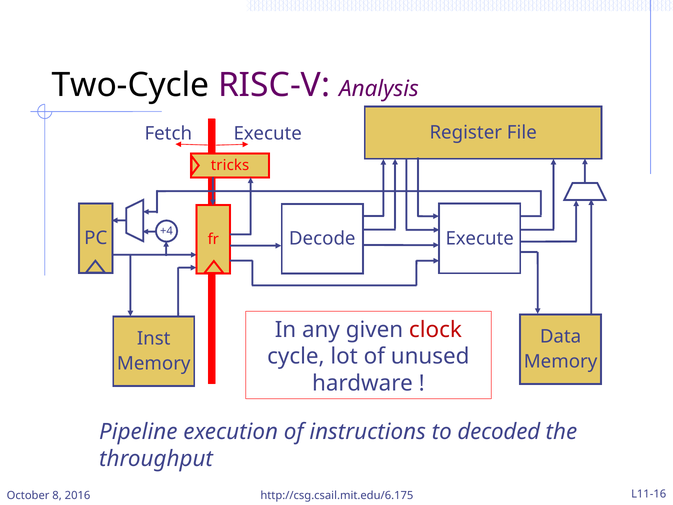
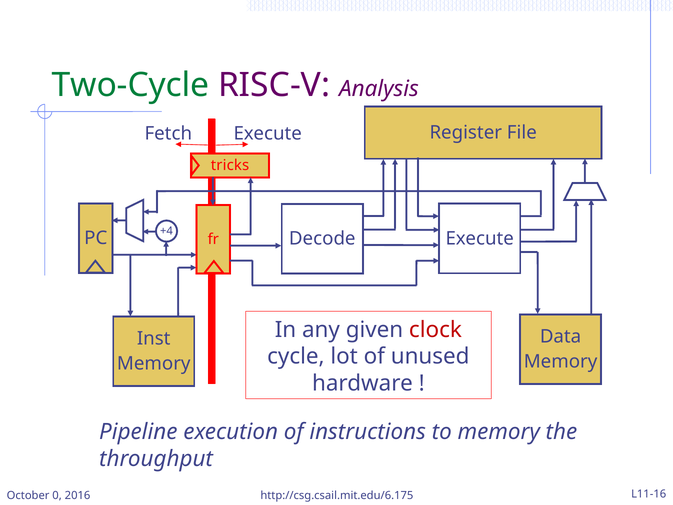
Two-Cycle colour: black -> green (131, 85)
to decoded: decoded -> memory (499, 432)
8: 8 -> 0 (57, 495)
